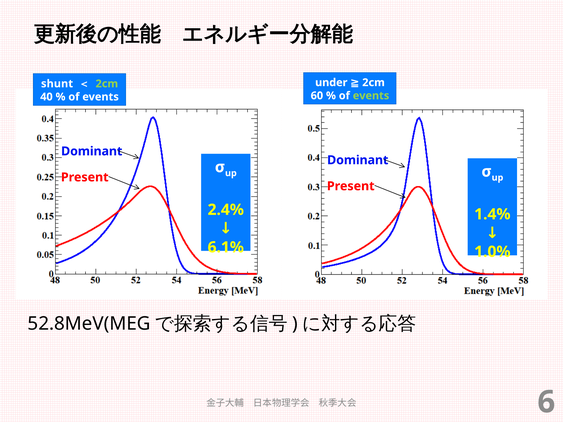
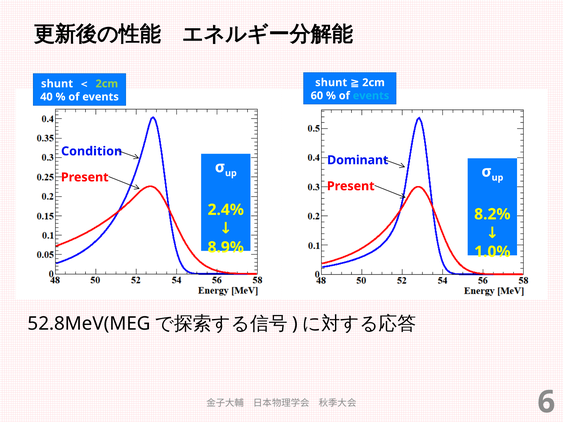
under: under -> shunt (331, 83)
events colour: light green -> light blue (371, 96)
Dominant: Dominant -> Condition (92, 151)
1.4%: 1.4% -> 8.2% (492, 214)
6.1%: 6.1% -> 8.9% (226, 247)
